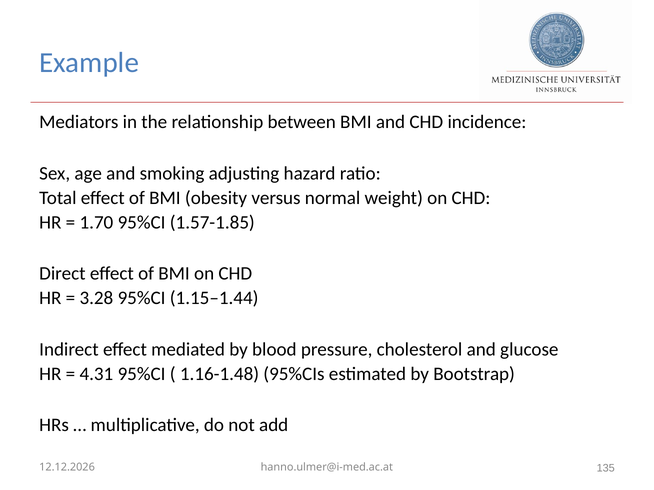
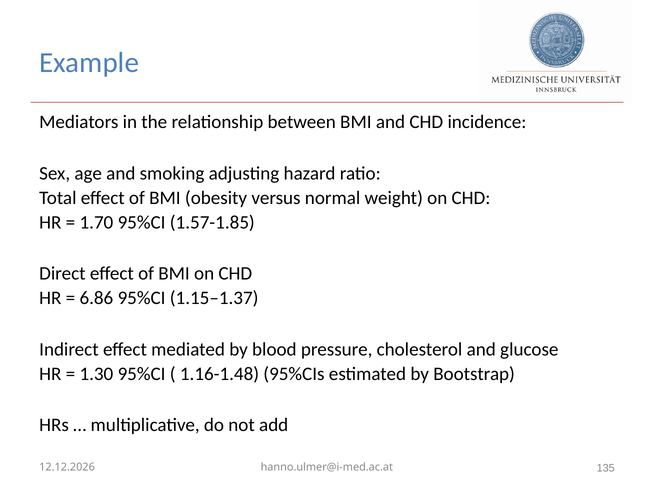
3.28: 3.28 -> 6.86 (96, 298)
1.15–1.44: 1.15–1.44 -> 1.15–1.37 (214, 298)
4.31: 4.31 -> 1.30 (96, 374)
